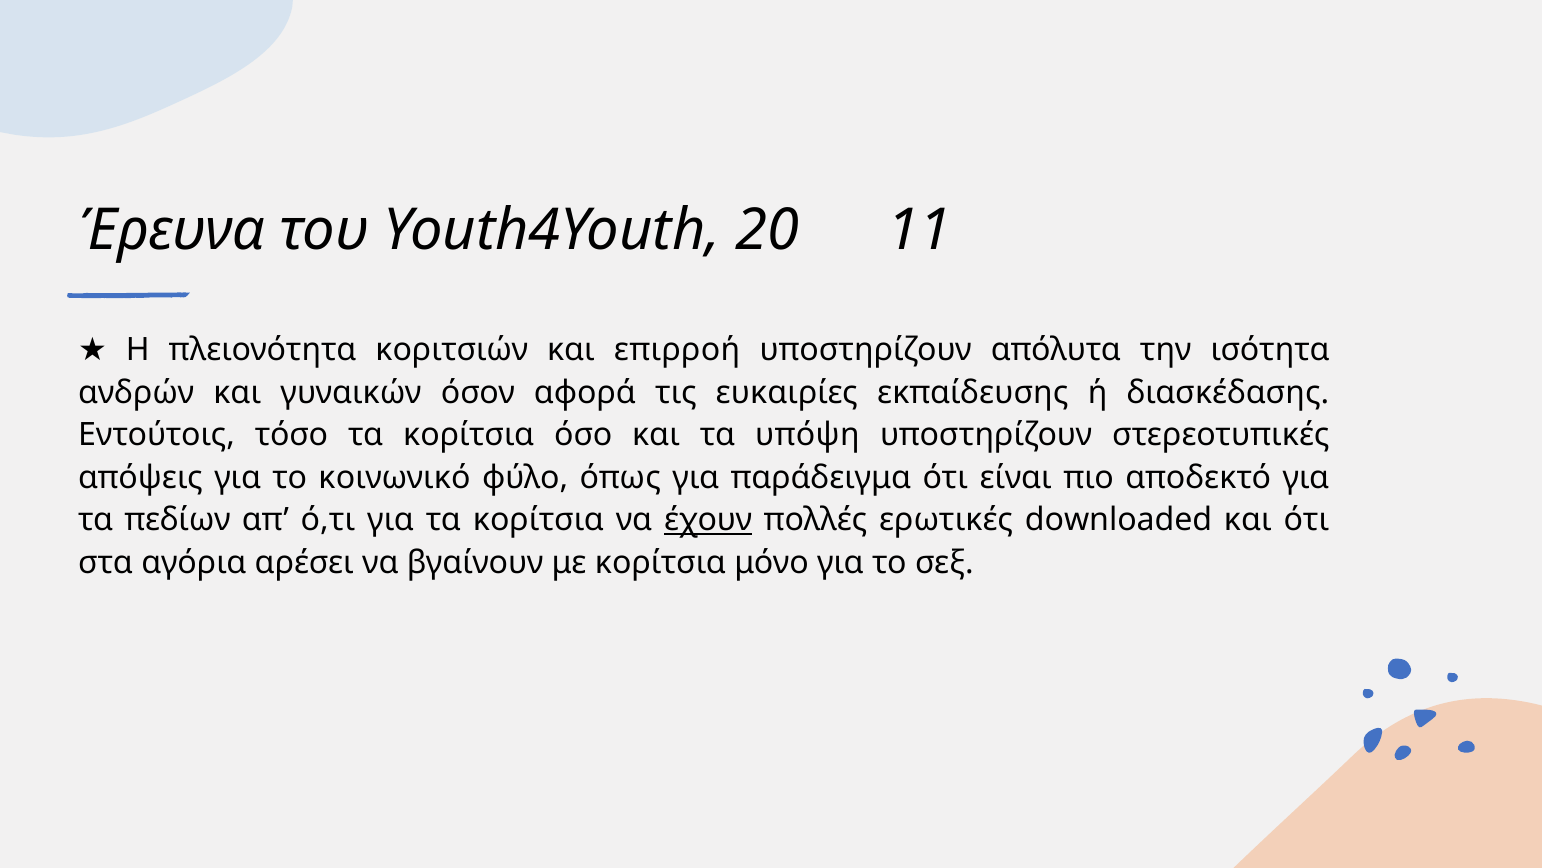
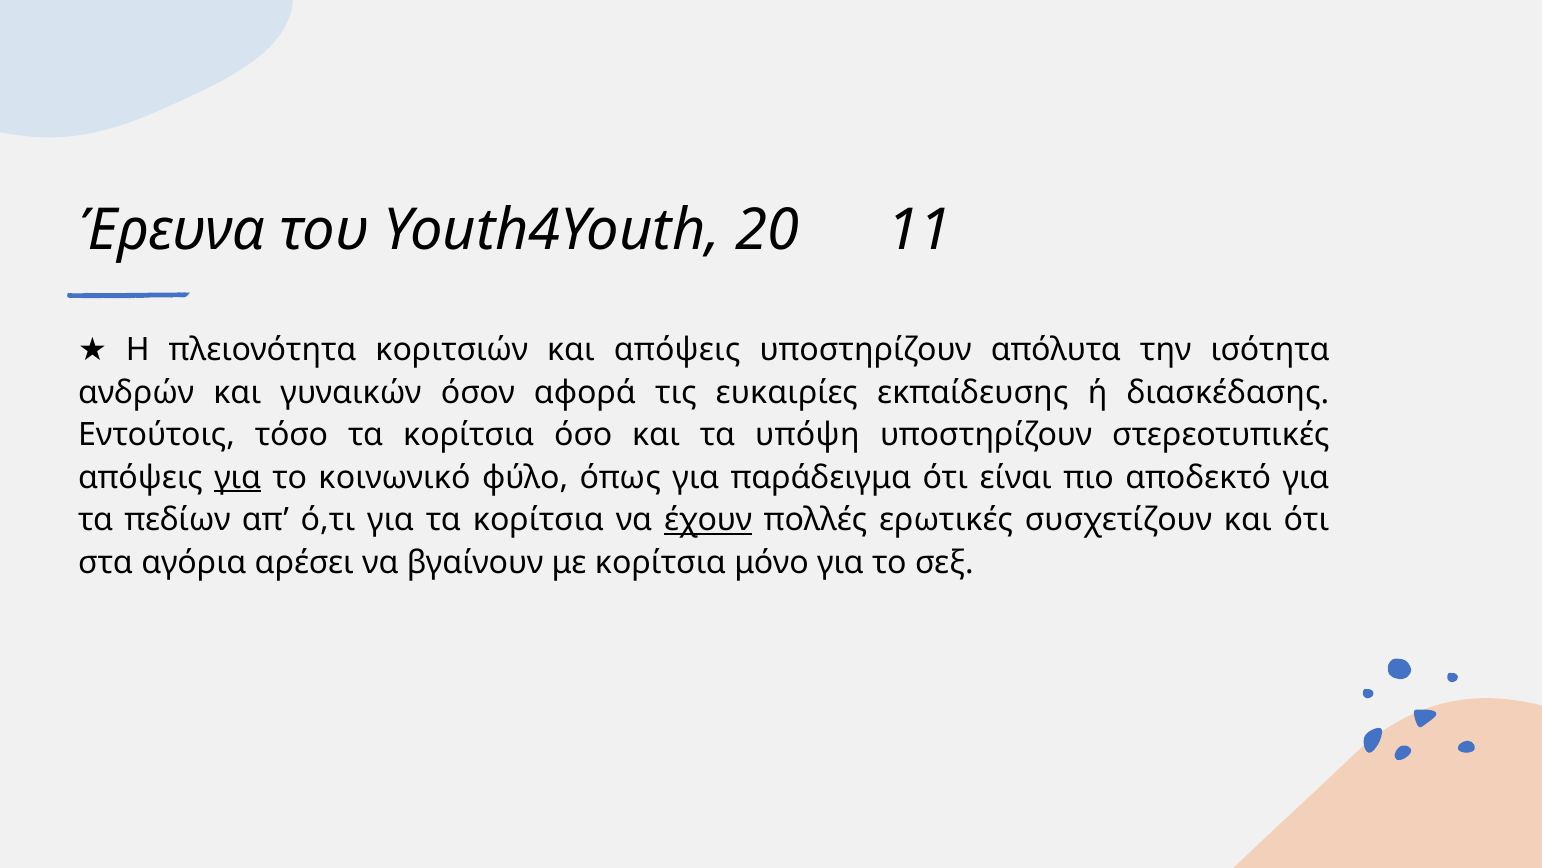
και επιρροή: επιρροή -> απόψεις (677, 350)
για underline: none -> present (238, 477)
downloaded: downloaded -> συσχετίζουν (1119, 520)
